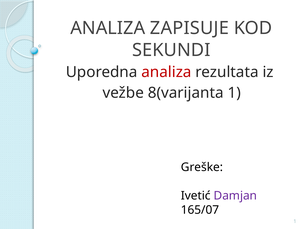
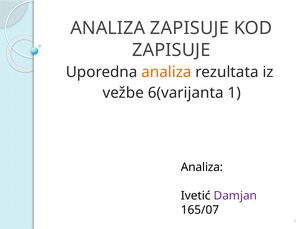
SEKUNDI: SEKUNDI -> ZAPISUJE (171, 50)
analiza colour: red -> orange (166, 72)
8(varijanta: 8(varijanta -> 6(varijanta (186, 93)
Greške: Greške -> Analiza (202, 167)
